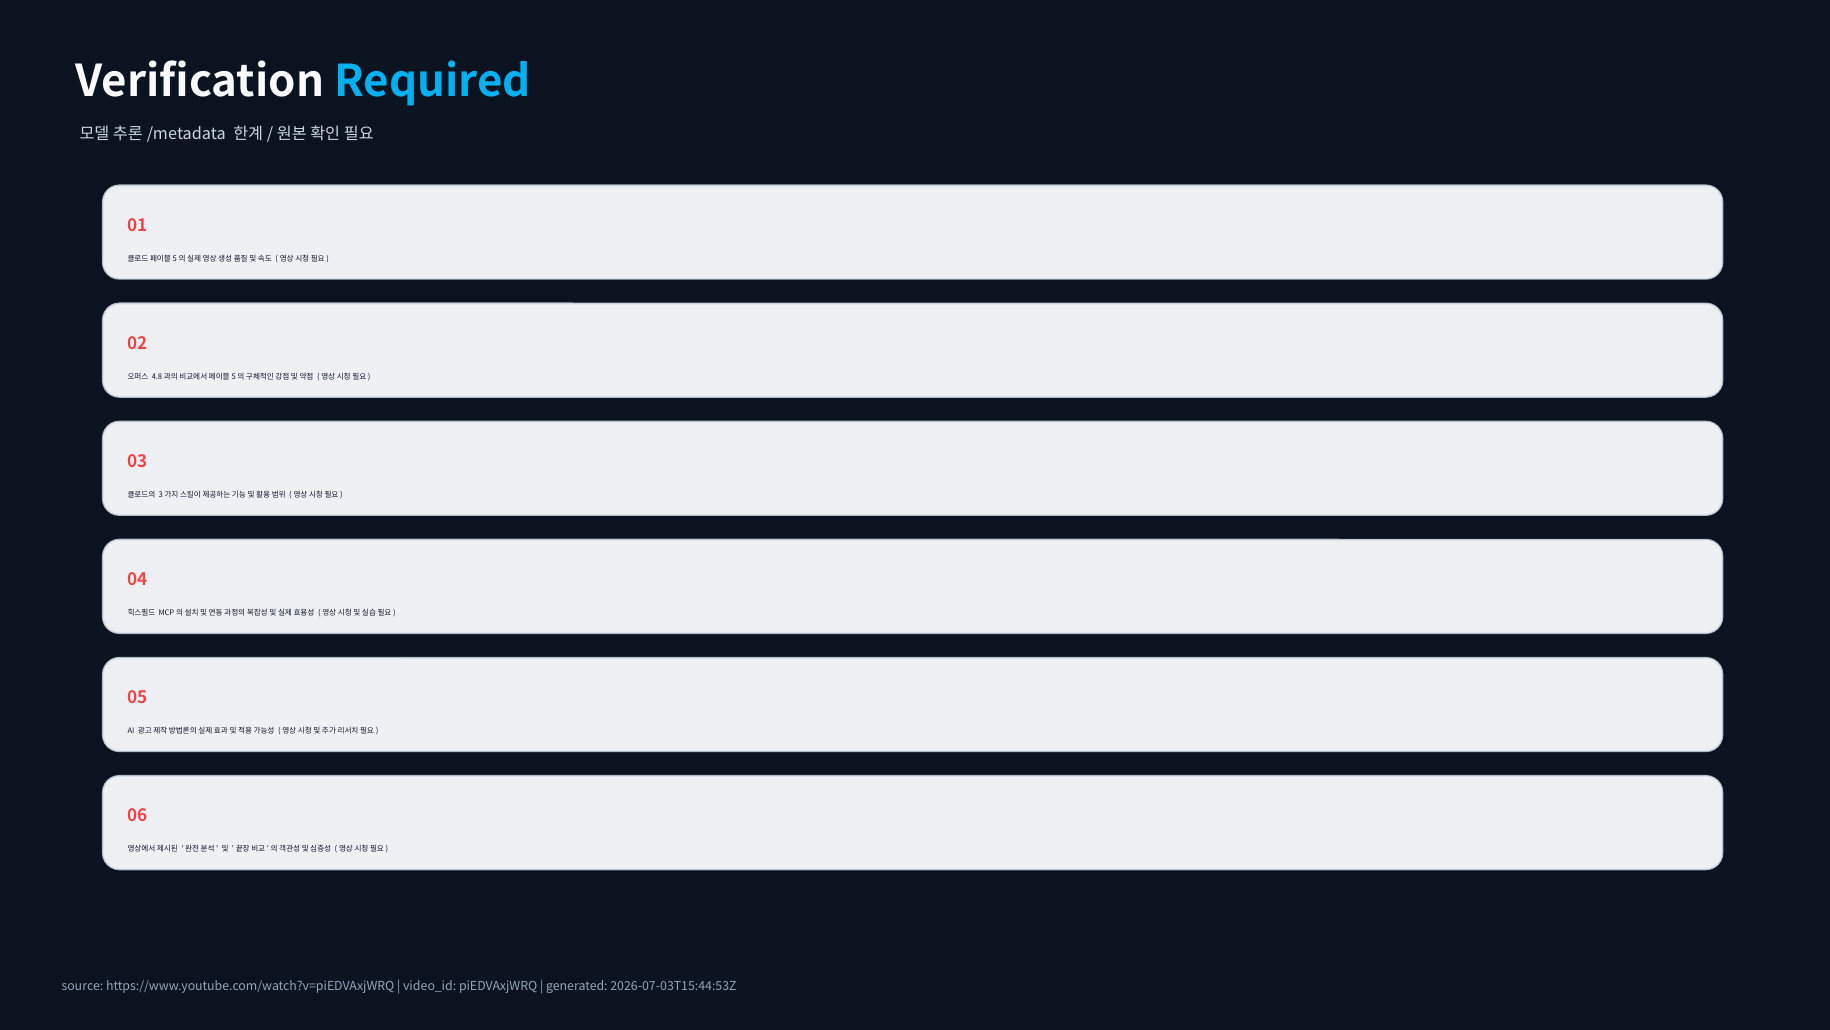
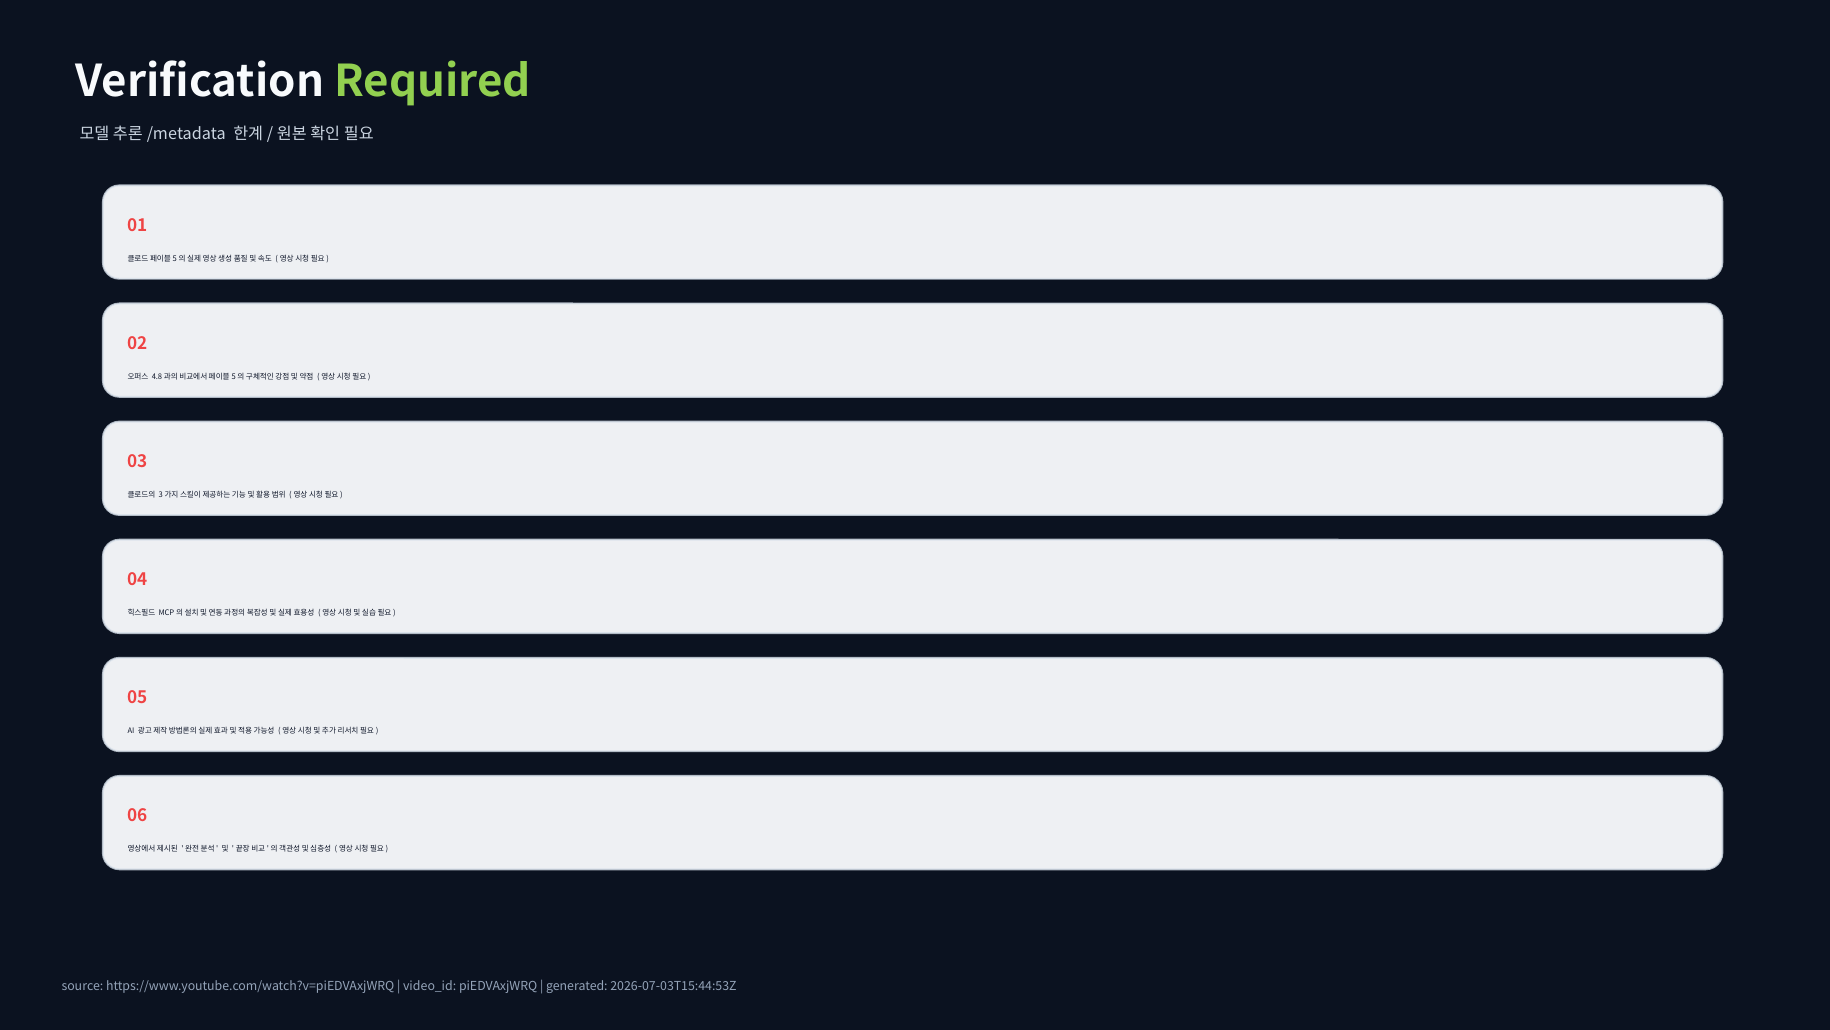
Required colour: light blue -> light green (432, 82)
